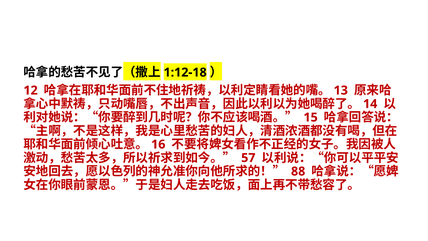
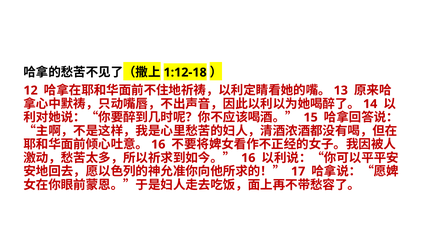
57: 57 -> 16 (248, 158)
88: 88 -> 17 (298, 171)
